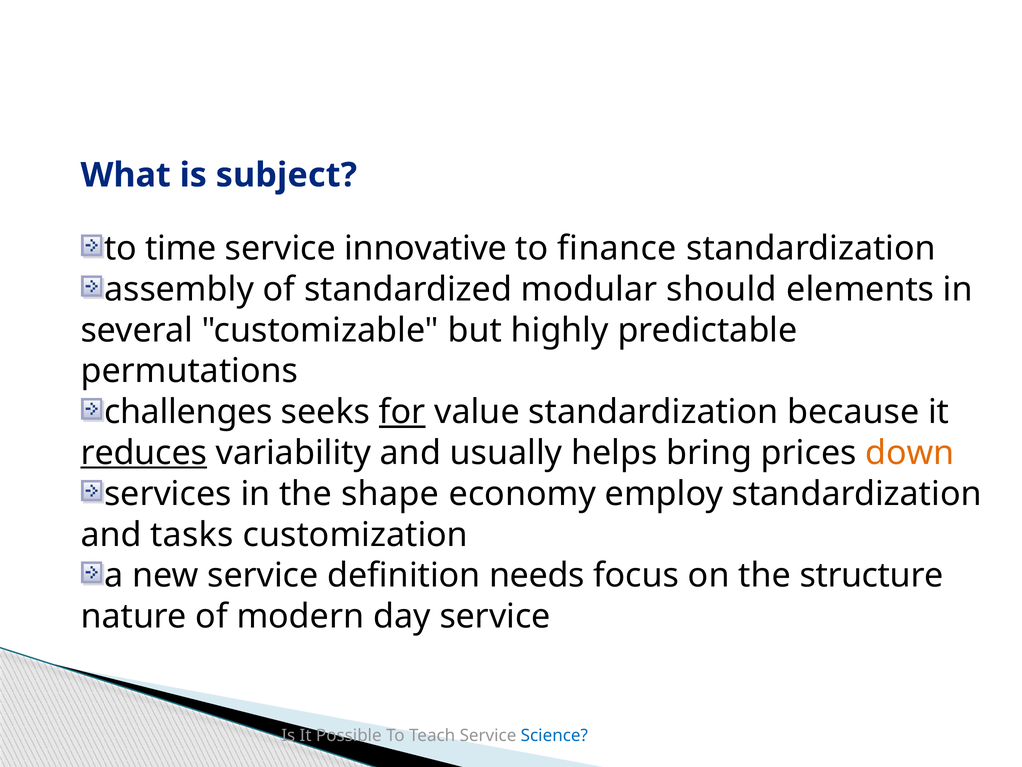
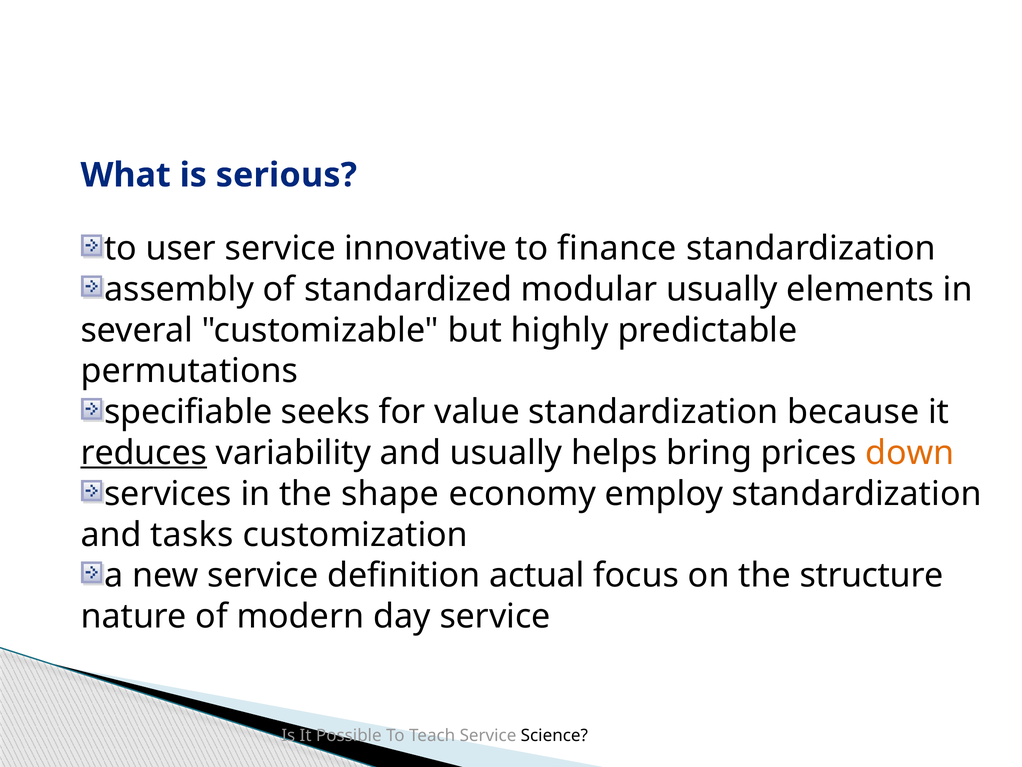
subject: subject -> serious (286, 175)
time: time -> user (181, 248)
modular should: should -> usually (722, 289)
challenges: challenges -> specifiable (188, 412)
for underline: present -> none (402, 412)
needs: needs -> actual (537, 575)
Science colour: blue -> black (554, 735)
